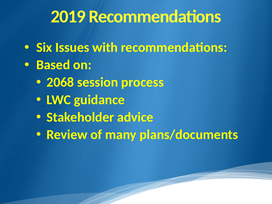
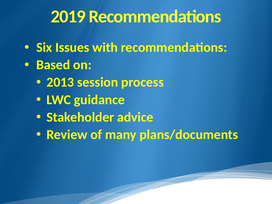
2068: 2068 -> 2013 (60, 82)
